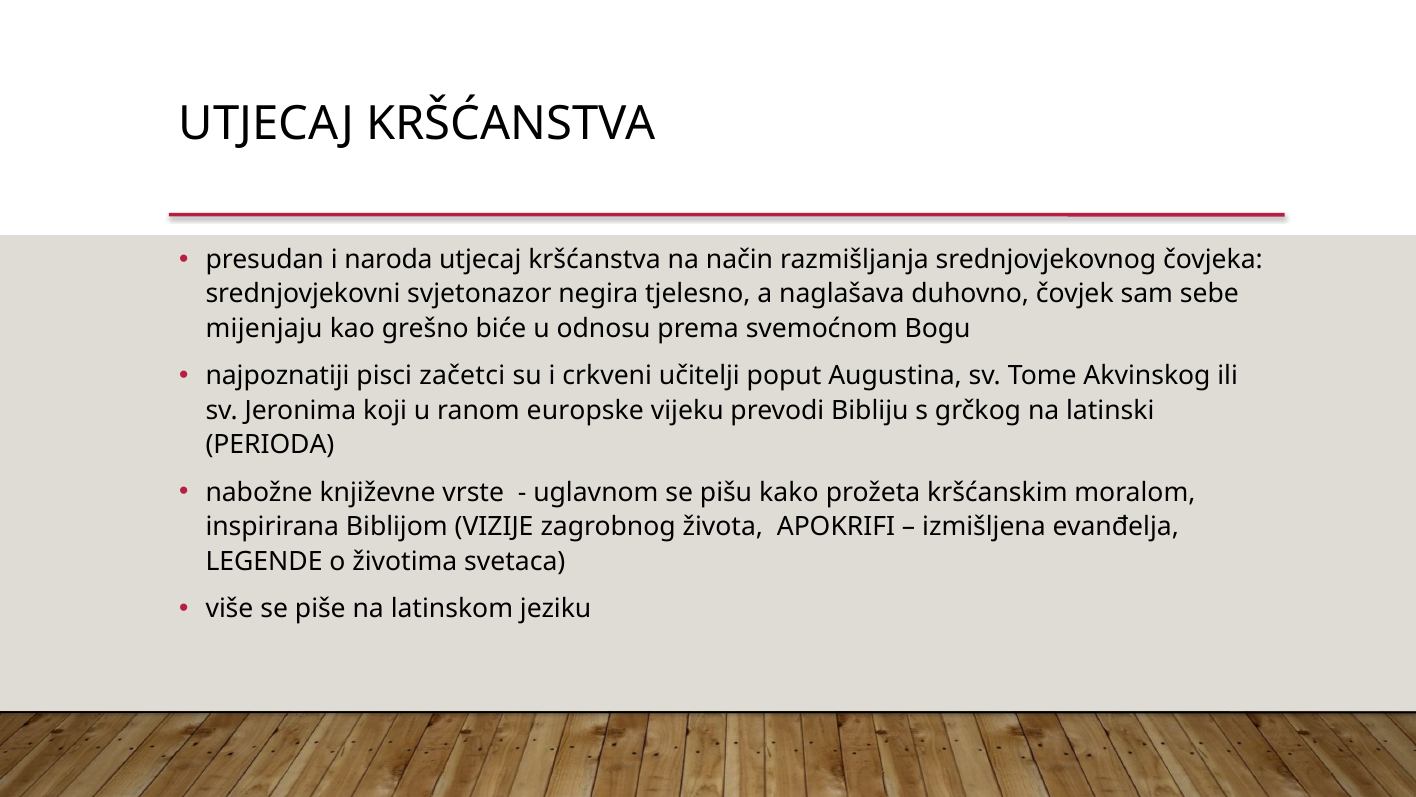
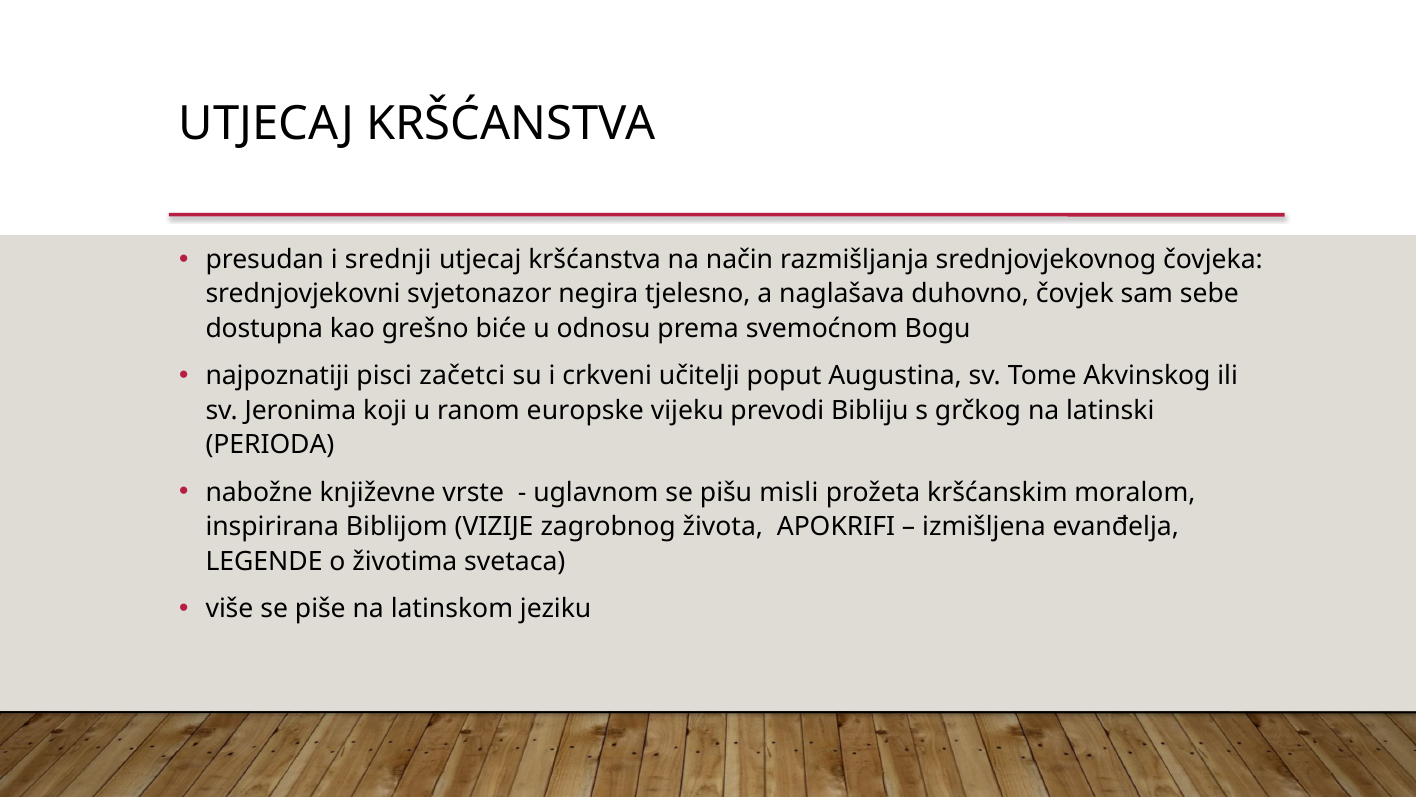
naroda: naroda -> srednji (388, 260)
mijenjaju: mijenjaju -> dostupna (264, 328)
kako: kako -> misli (789, 492)
